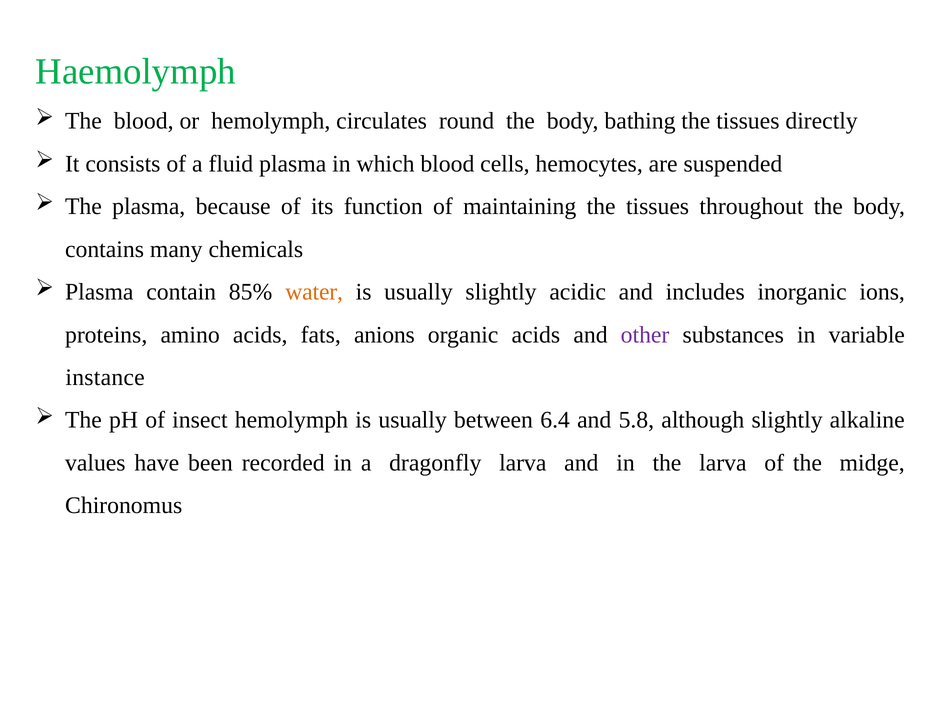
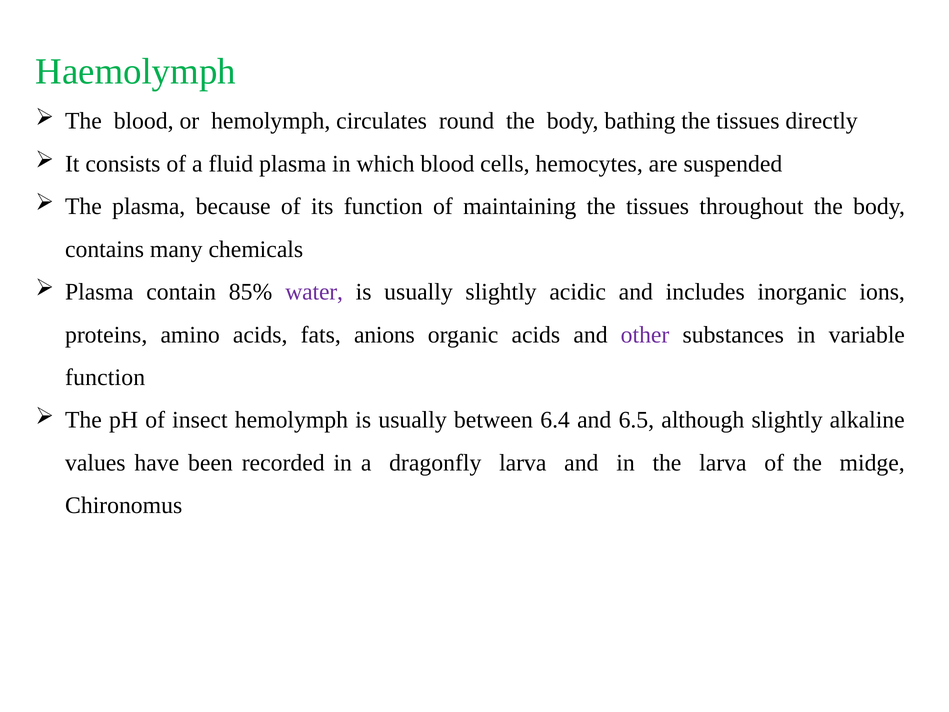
water colour: orange -> purple (314, 292)
instance: instance -> function (105, 377)
5.8: 5.8 -> 6.5 (636, 420)
